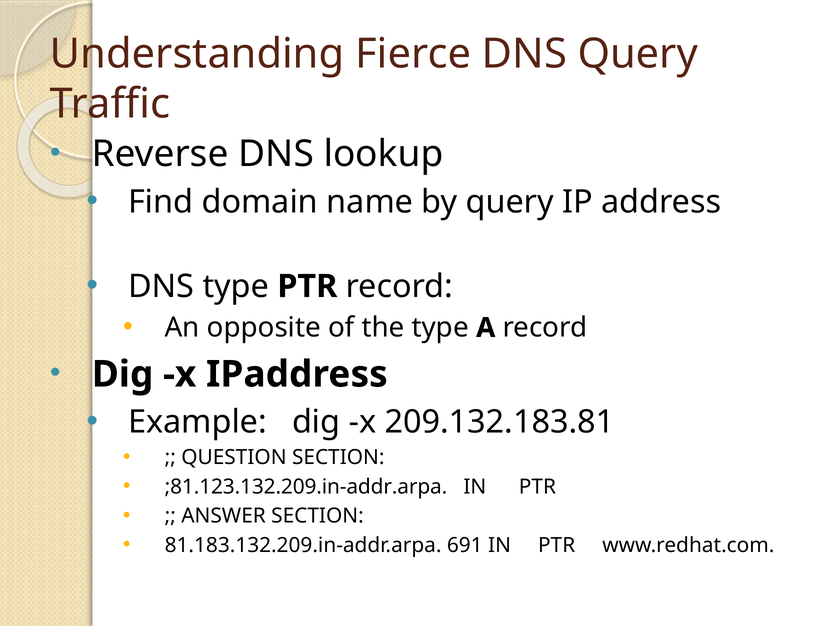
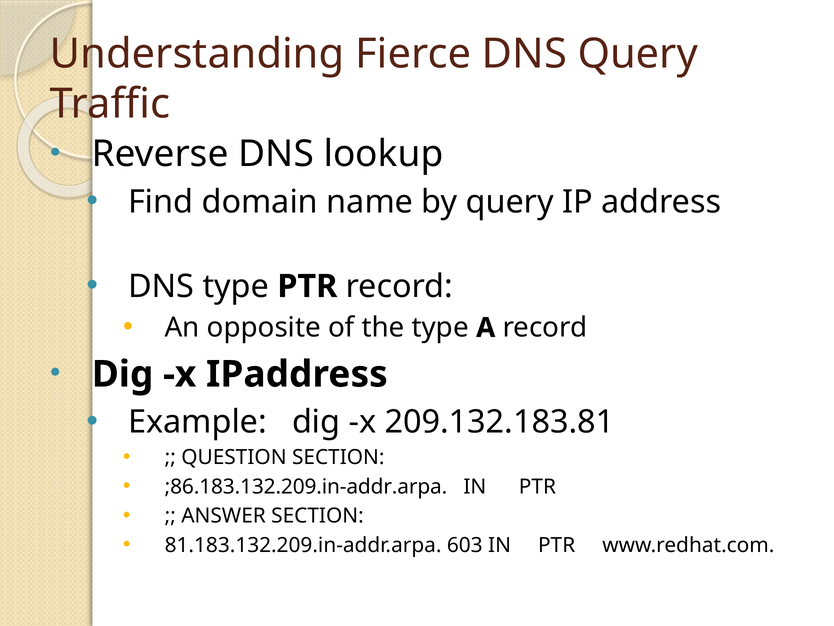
;81.123.132.209.in-addr.arpa: ;81.123.132.209.in-addr.arpa -> ;86.183.132.209.in-addr.arpa (306, 486)
691: 691 -> 603 (465, 545)
